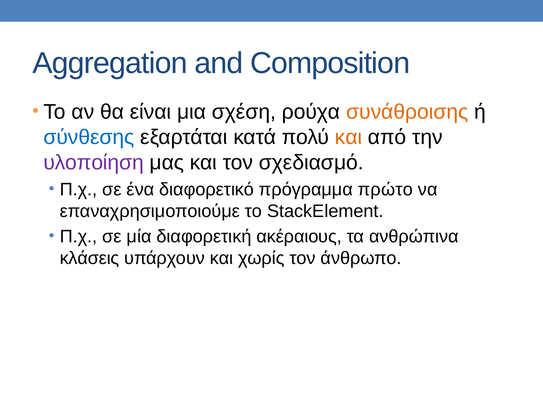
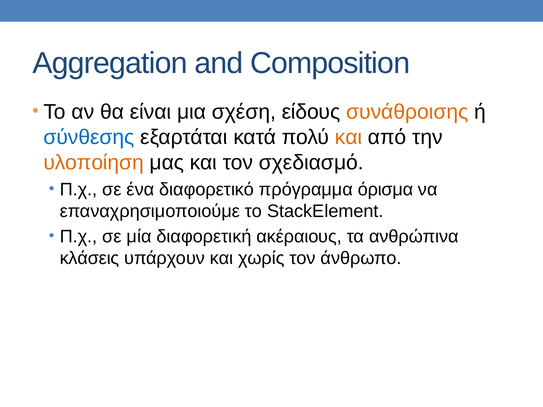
ρούχα: ρούχα -> είδους (311, 112)
υλοποίηση colour: purple -> orange (94, 163)
πρώτο: πρώτο -> όρισμα (386, 190)
